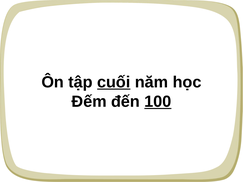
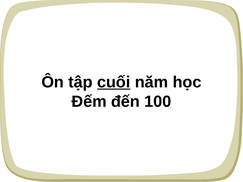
100 underline: present -> none (158, 102)
